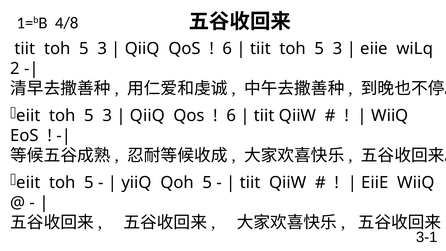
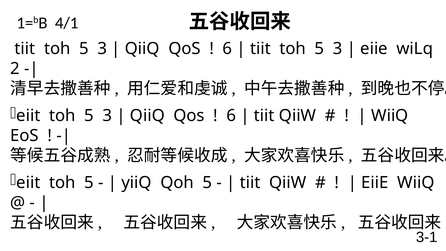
4/8: 4/8 -> 4/1 (67, 23)
